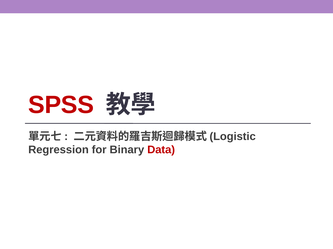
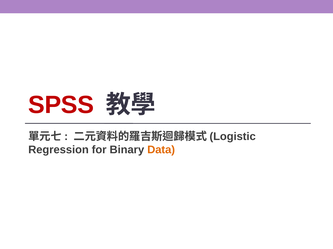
Data colour: red -> orange (161, 150)
